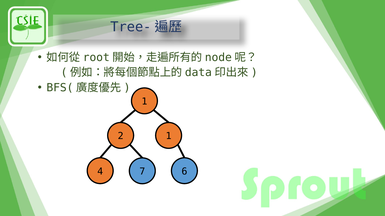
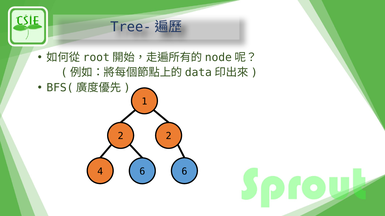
2 1: 1 -> 2 (169, 136)
4 7: 7 -> 6 (142, 172)
